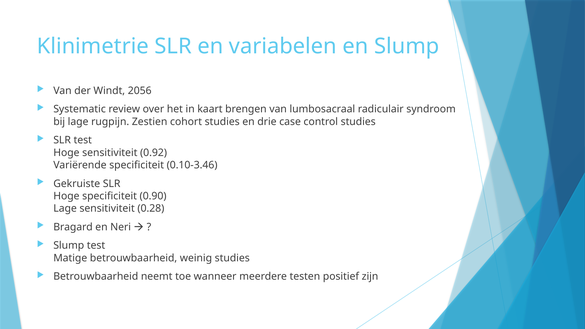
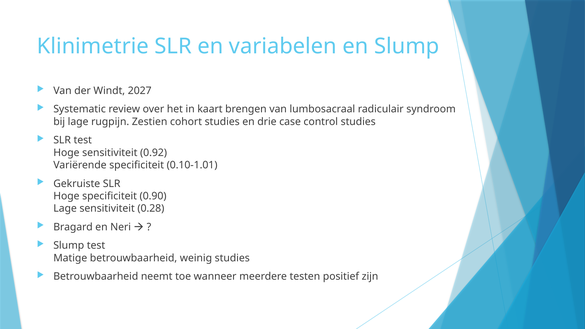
2056: 2056 -> 2027 (140, 91)
0.10-3.46: 0.10-3.46 -> 0.10-1.01 (192, 165)
